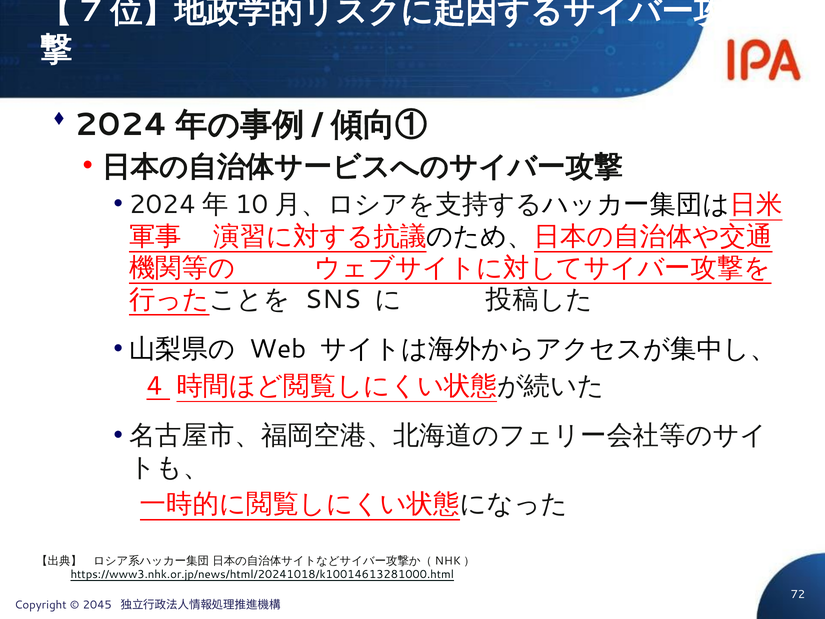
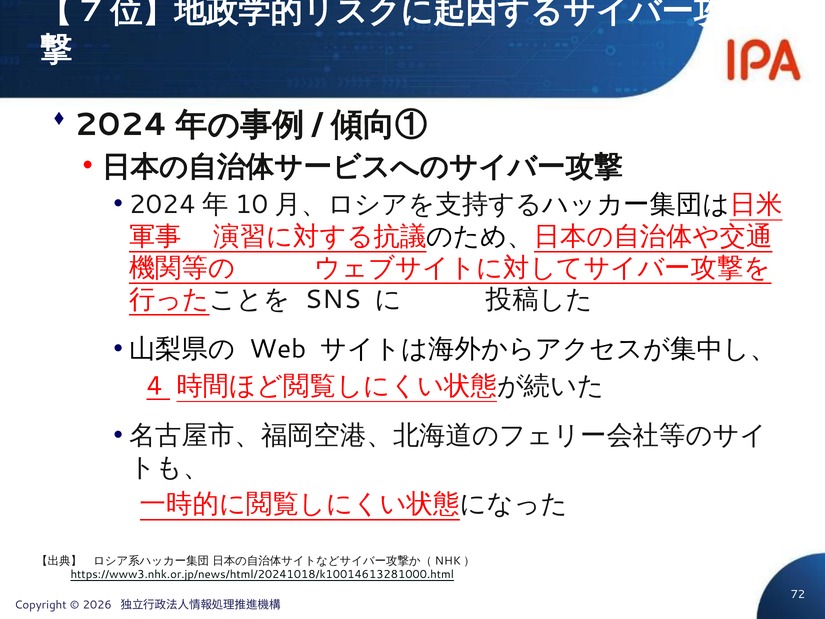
2045: 2045 -> 2026 (97, 605)
